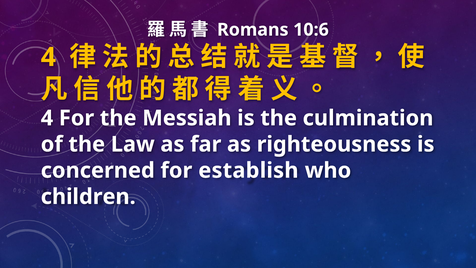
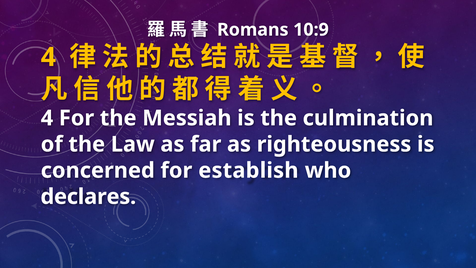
10:6: 10:6 -> 10:9 (311, 30)
children: children -> declares (88, 197)
